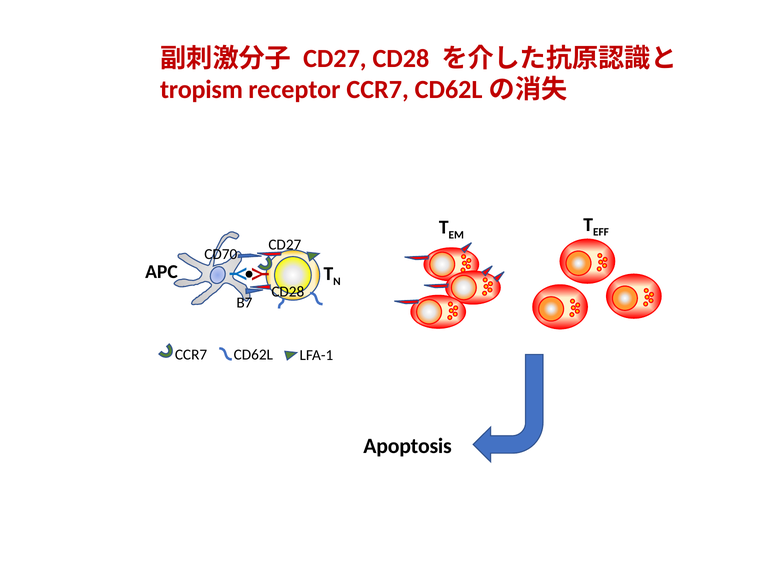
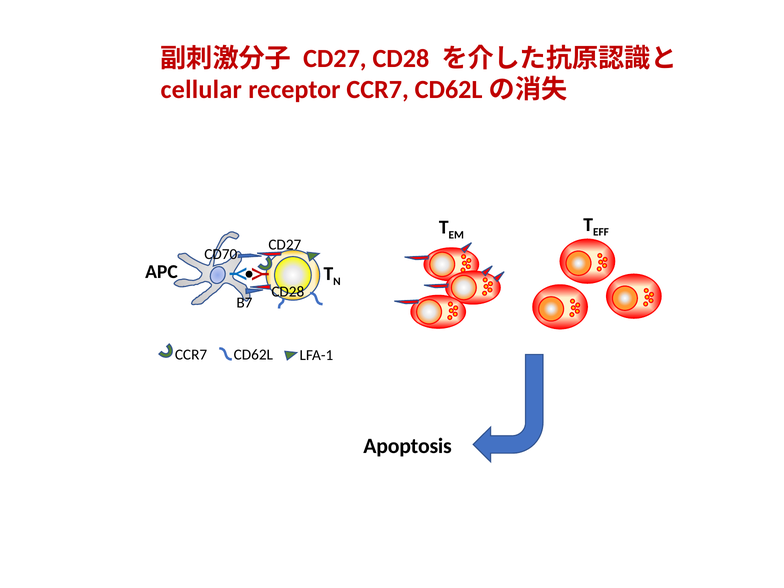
tropism: tropism -> cellular (201, 90)
